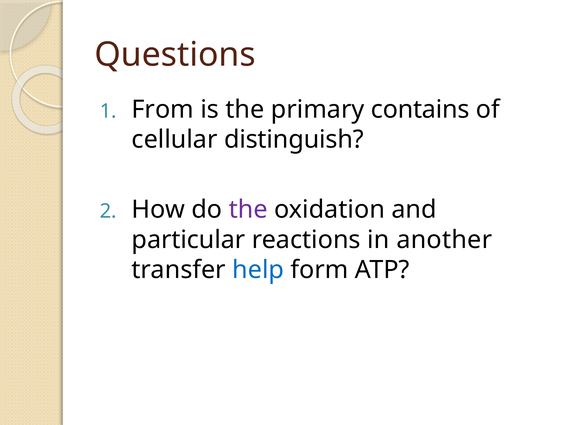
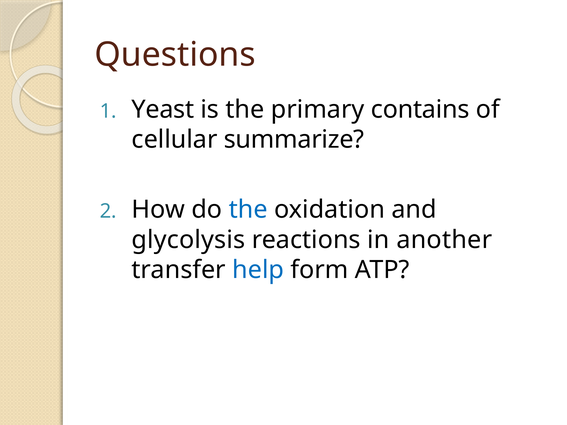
From: From -> Yeast (163, 109)
distinguish: distinguish -> summarize (294, 140)
the colour: purple -> blue (248, 210)
particular: particular -> glycolysis (188, 240)
